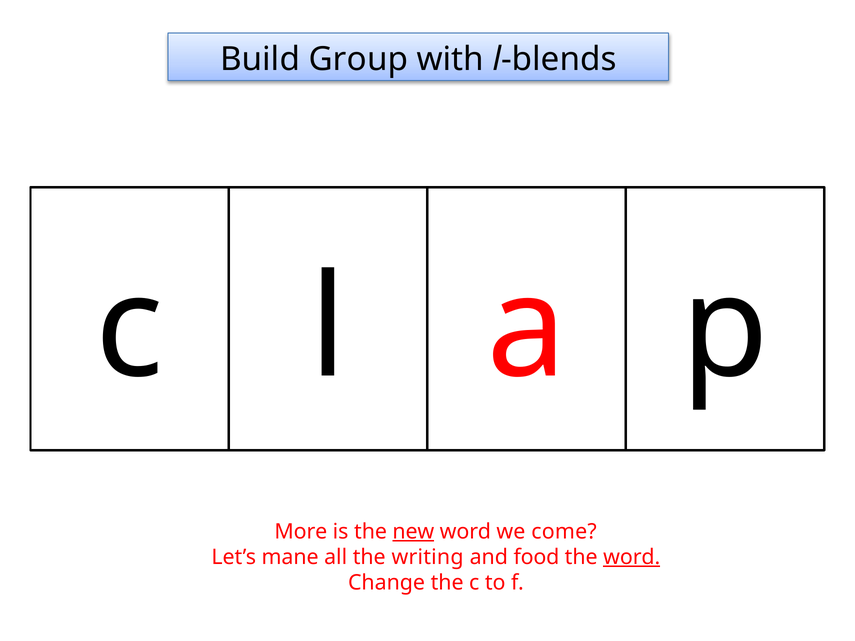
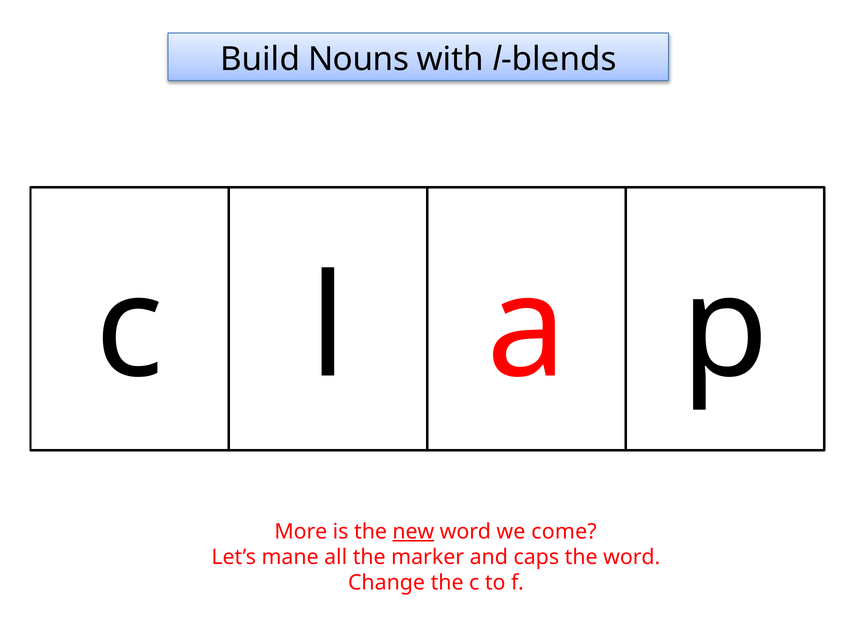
Group: Group -> Nouns (359, 59)
writing: writing -> marker (428, 557)
food: food -> caps (536, 557)
word underline: present -> none (632, 557)
